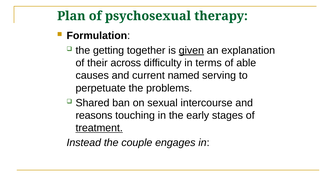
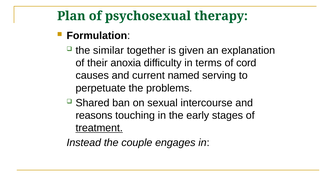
getting: getting -> similar (108, 50)
given underline: present -> none (191, 50)
across: across -> anoxia (126, 63)
able: able -> cord (246, 63)
